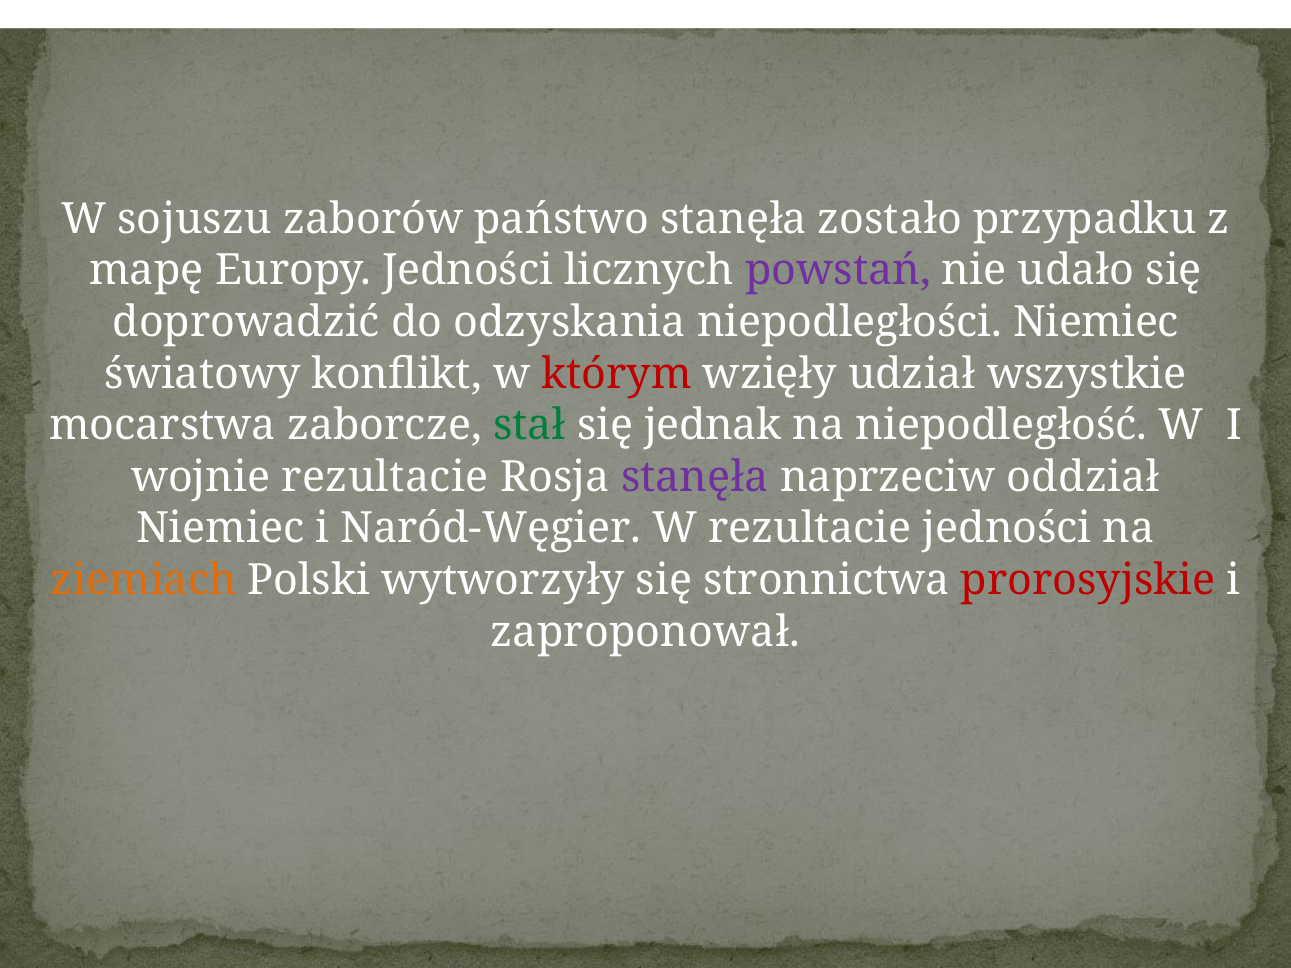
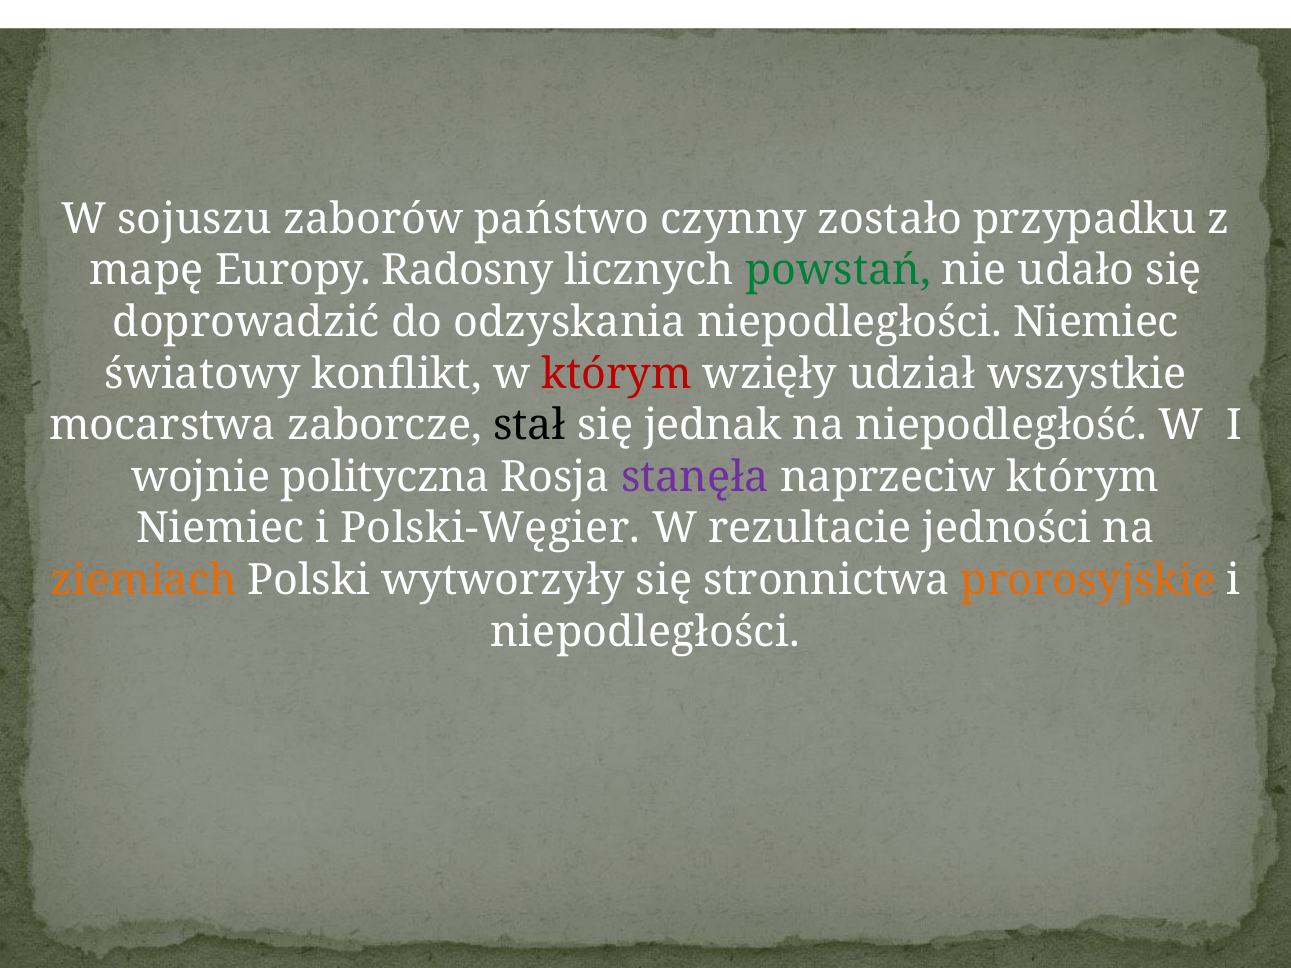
państwo stanęła: stanęła -> czynny (734, 219)
Europy Jedności: Jedności -> Radosny (468, 271)
powstań colour: purple -> green (838, 271)
stał colour: green -> black (529, 426)
wojnie rezultacie: rezultacie -> polityczna (386, 477)
naprzeciw oddział: oddział -> którym (1083, 477)
Naród-Węgier: Naród-Węgier -> Polski-Węgier (491, 529)
prorosyjskie colour: red -> orange (1088, 580)
zaproponował: zaproponował -> niepodległości (645, 632)
